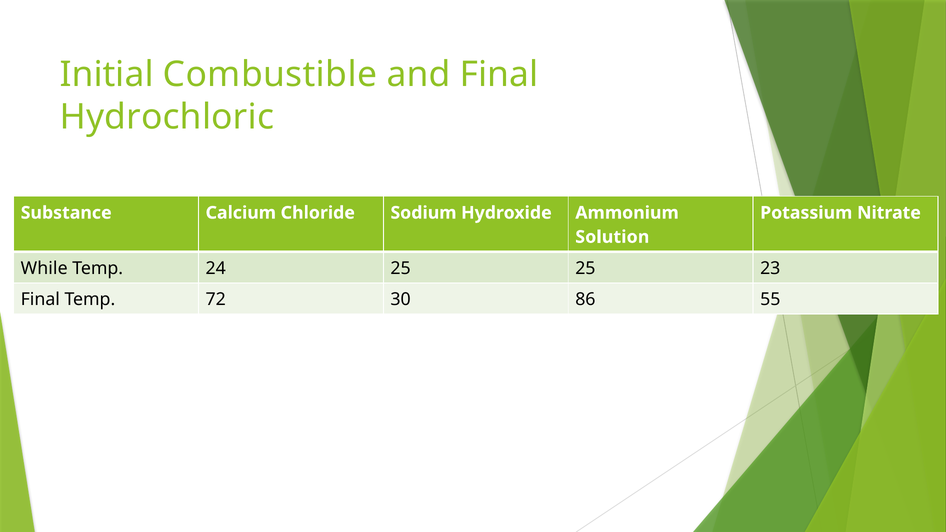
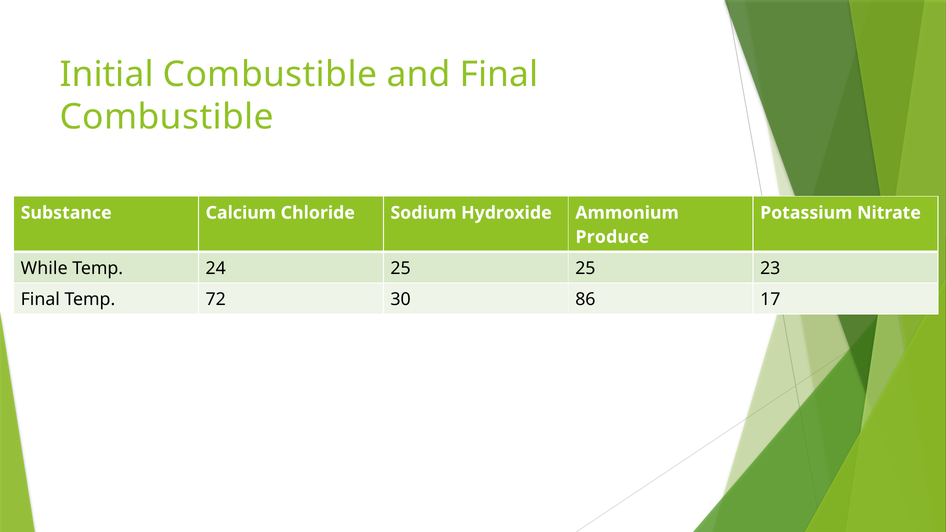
Hydrochloric: Hydrochloric -> Combustible (167, 117)
Solution: Solution -> Produce (612, 237)
55: 55 -> 17 (770, 300)
